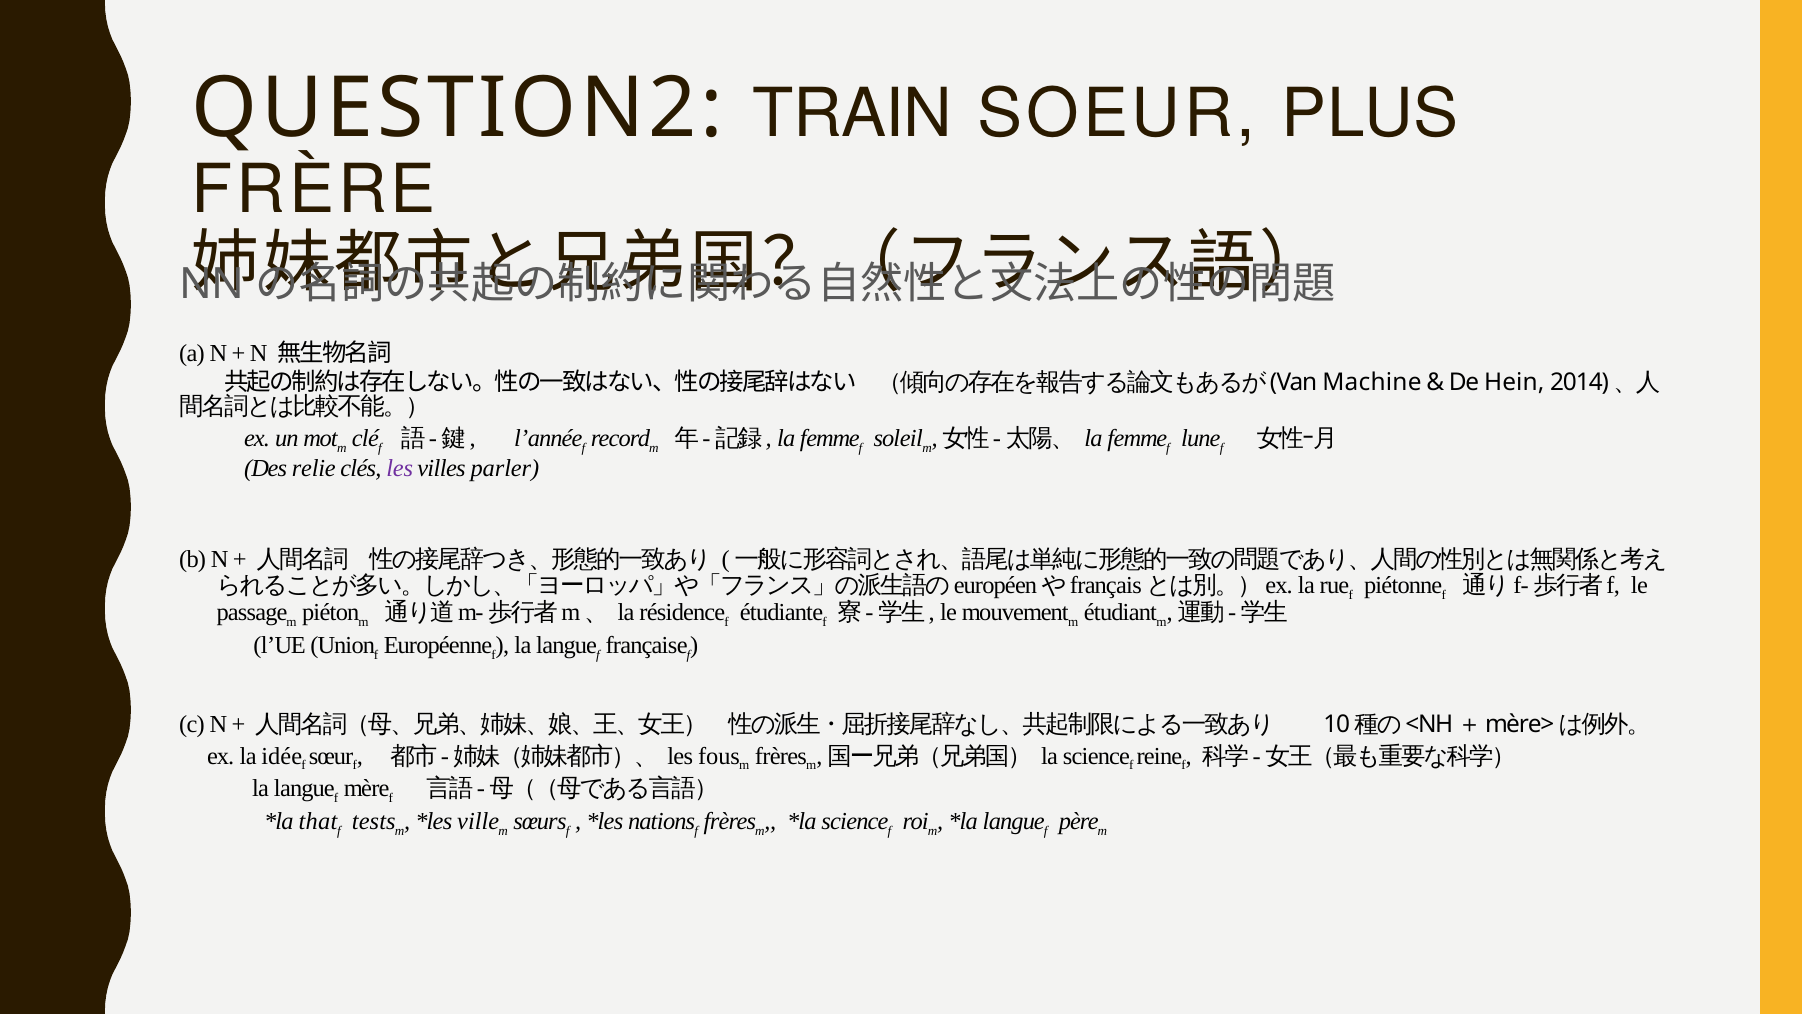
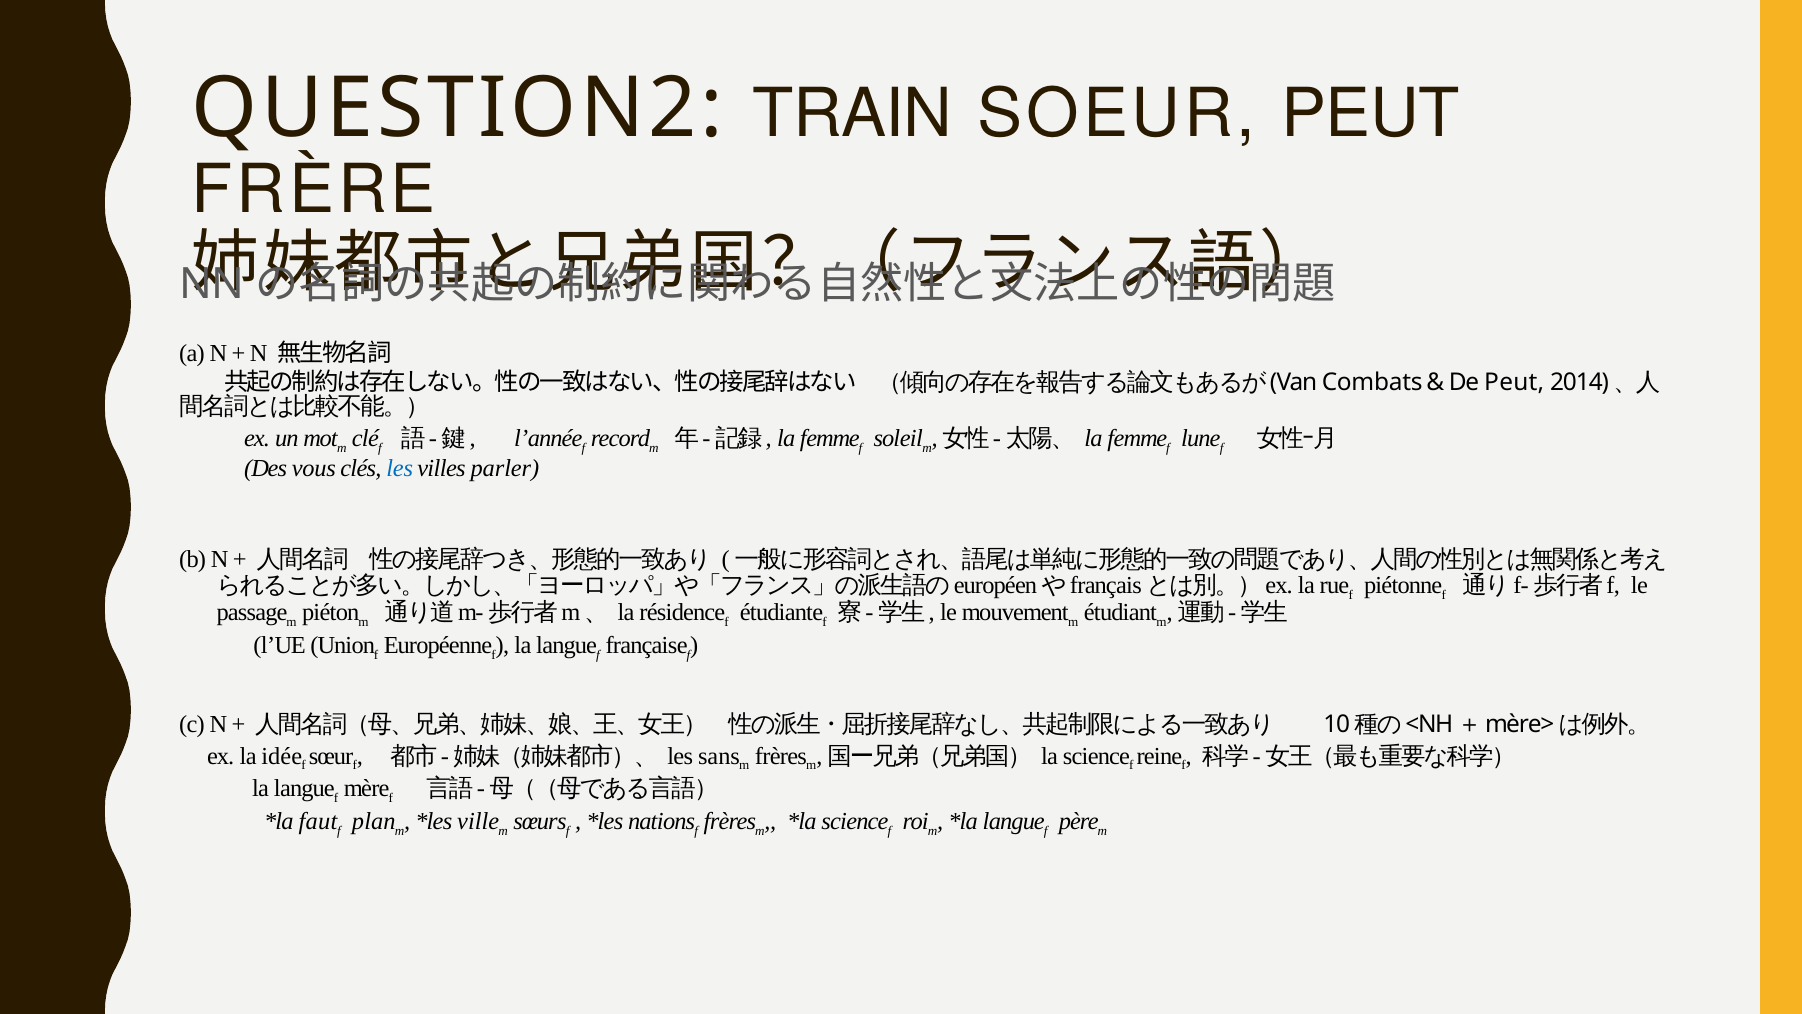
SOEUR PLUS: PLUS -> PEUT (1371, 114)
Machine: Machine -> Combats (1372, 382)
De Hein: Hein -> Peut (1514, 382)
relie: relie -> vous (314, 468)
les colour: purple -> blue (400, 468)
fous: fous -> sans (719, 756)
that: that -> faut (318, 821)
tests: tests -> plan (374, 821)
